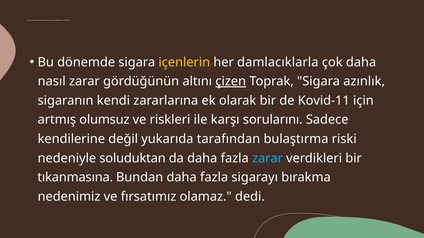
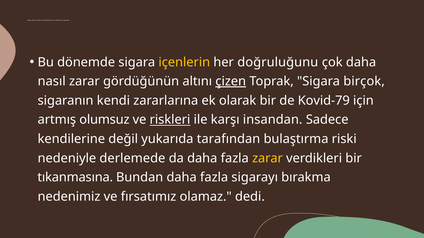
damlacıklarla: damlacıklarla -> doğruluğunu (278, 62)
azınlık: azınlık -> birçok (364, 82)
Kovid-11: Kovid-11 -> Kovid-79 (324, 101)
riskleri underline: none -> present (170, 120)
sorularını: sorularını -> insandan (273, 120)
soluduktan: soluduktan -> derlemede (132, 158)
zarar colour: light blue -> yellow (267, 158)
